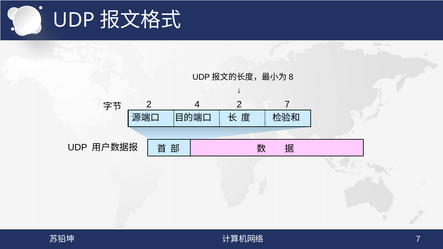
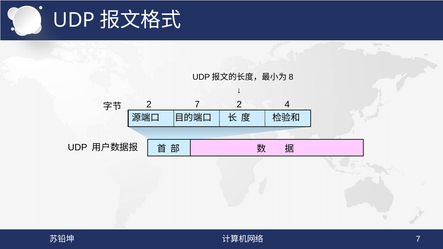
2 4: 4 -> 7 (197, 105)
2 7: 7 -> 4 (287, 105)
